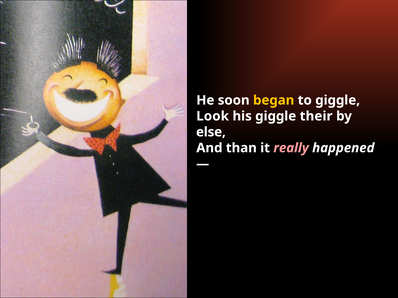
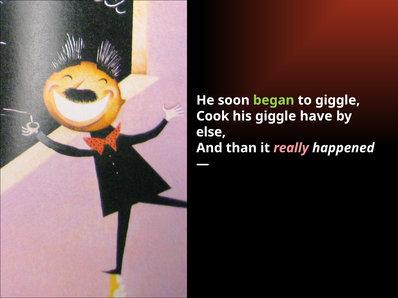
began colour: yellow -> light green (274, 100)
Look: Look -> Cook (213, 116)
their: their -> have (316, 116)
